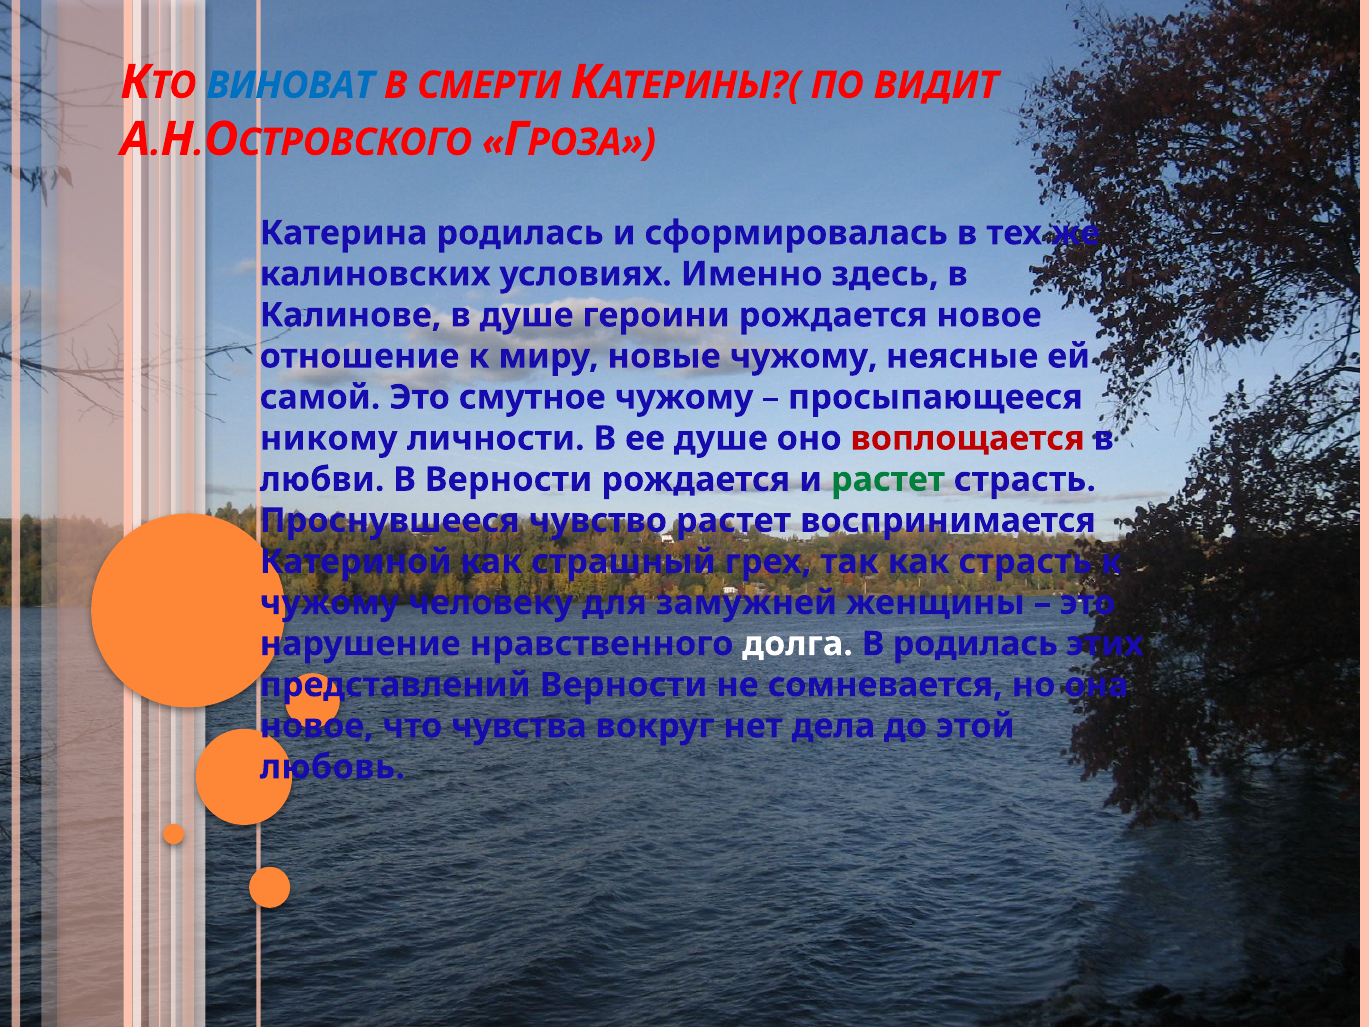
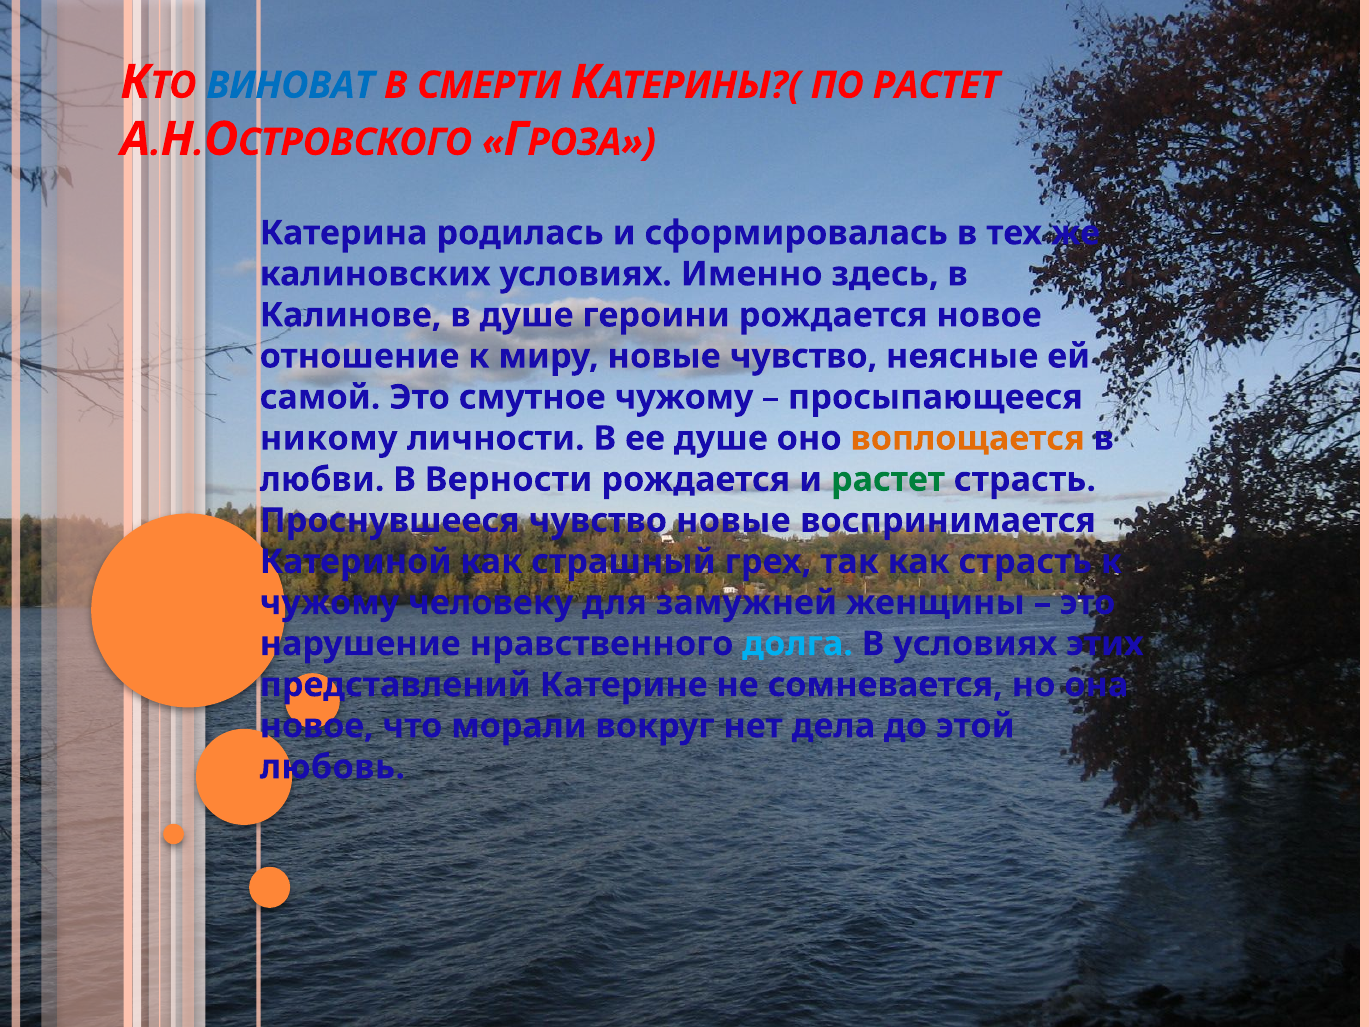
ПО ВИДИТ: ВИДИТ -> РАСТЕТ (936, 85)
новые чужому: чужому -> чувство (803, 356)
воплощается colour: red -> orange (968, 438)
чувство растет: растет -> новые (733, 520)
долга colour: white -> light blue (798, 644)
В родилась: родилась -> условиях (975, 644)
представлений Верности: Верности -> Катерине (624, 685)
чувства: чувства -> морали (519, 726)
